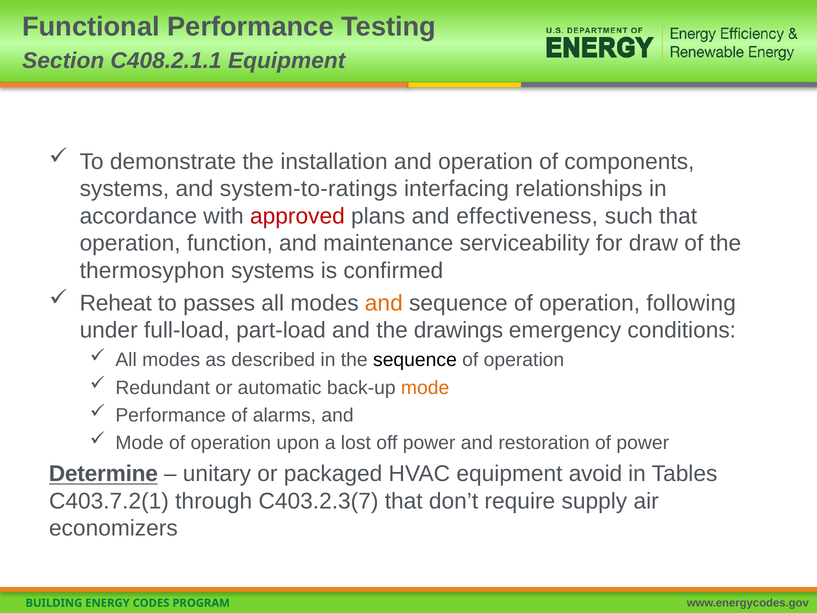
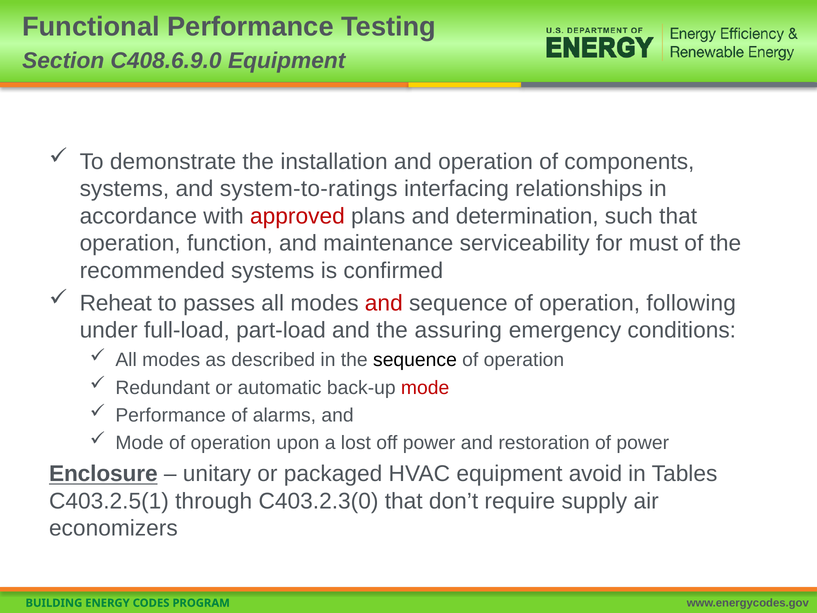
C408.2.1.1: C408.2.1.1 -> C408.6.9.0 (166, 61)
effectiveness: effectiveness -> determination (527, 216)
draw: draw -> must (653, 243)
thermosyphon: thermosyphon -> recommended (152, 270)
and colour: orange -> red (384, 303)
drawings: drawings -> assuring (458, 330)
mode colour: orange -> red (425, 388)
Determine: Determine -> Enclosure (103, 474)
C403.7.2(1: C403.7.2(1 -> C403.2.5(1 (109, 501)
C403.2.3(7: C403.2.3(7 -> C403.2.3(0 (319, 501)
